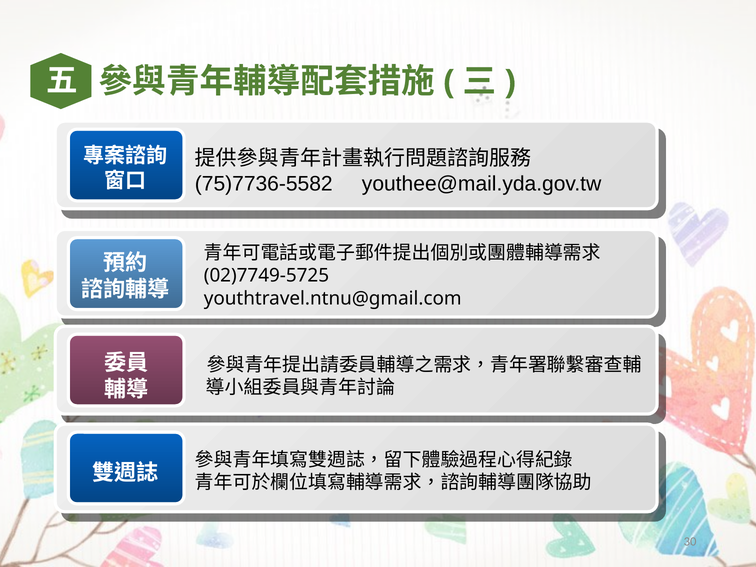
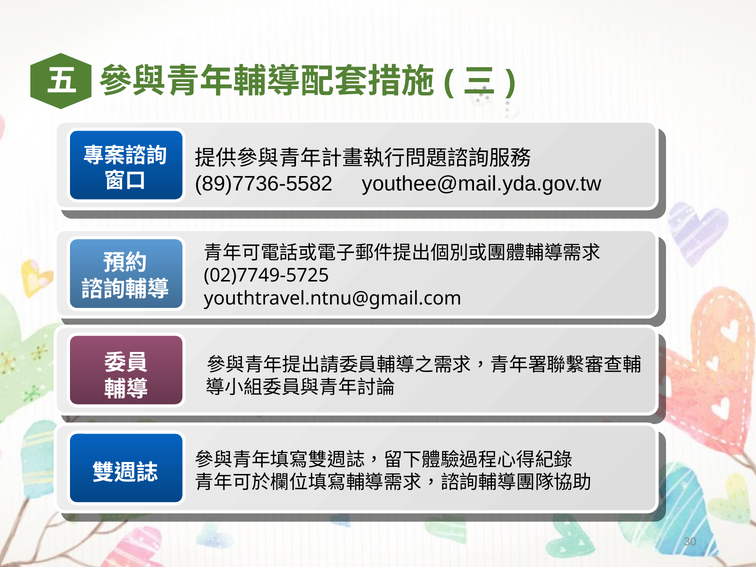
75)7736-5582: 75)7736-5582 -> 89)7736-5582 (264, 184)
